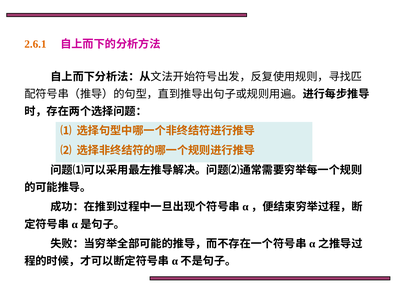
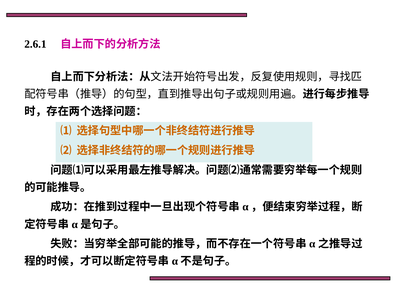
2.6.1 colour: orange -> black (35, 44)
